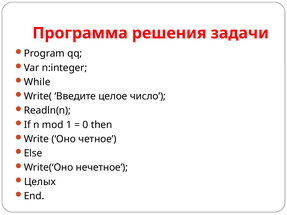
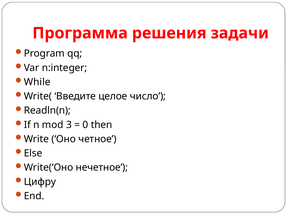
1: 1 -> 3 (69, 125)
Целых: Целых -> Цифру (40, 182)
